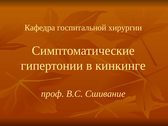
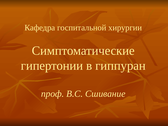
кинкинге: кинкинге -> гиппуран (121, 66)
